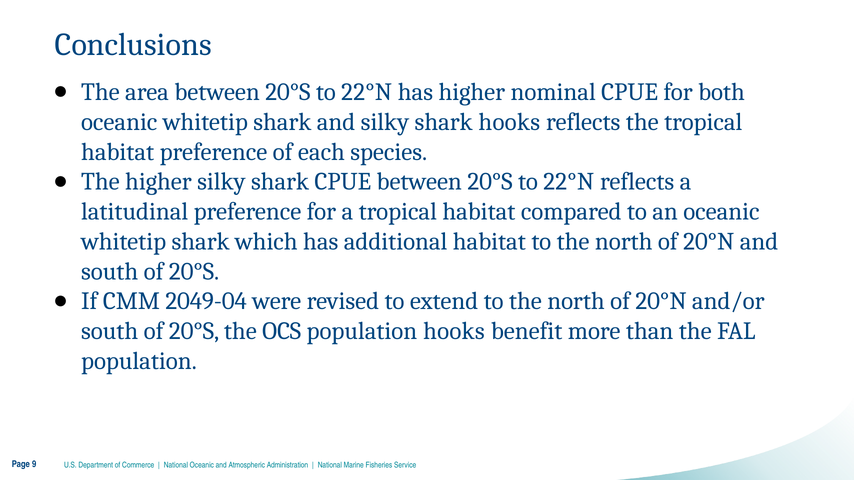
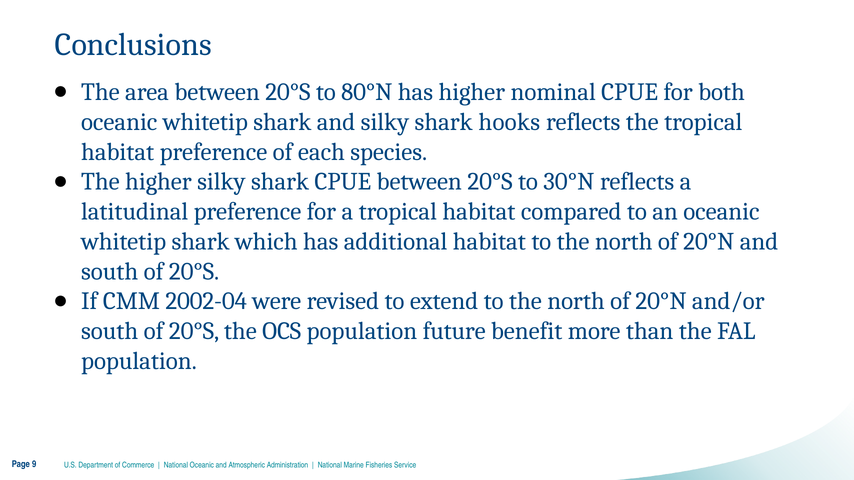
22°N: 22°N -> 80°N (367, 92)
22°N: 22°N -> 30°N (569, 182)
2049-04: 2049-04 -> 2002-04 (206, 301)
population hooks: hooks -> future (454, 331)
